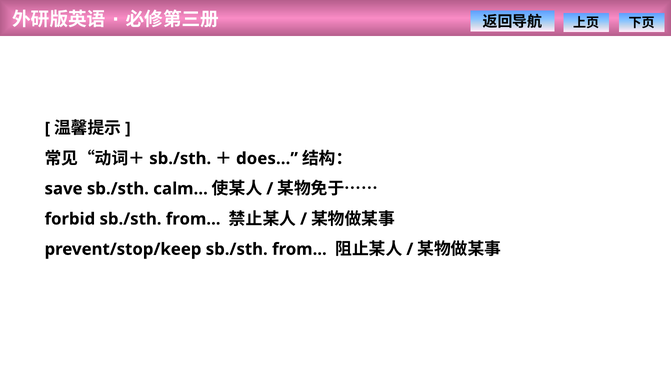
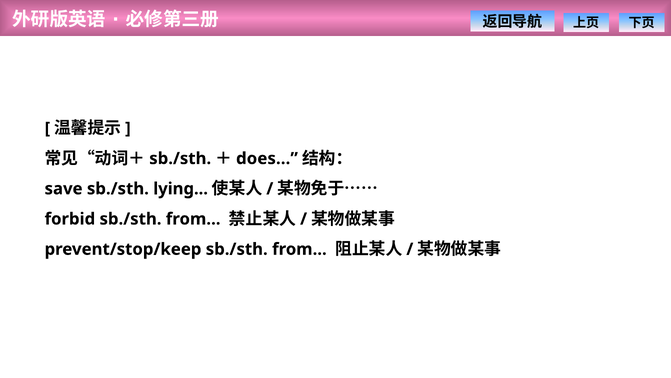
calm: calm -> lying (181, 188)
